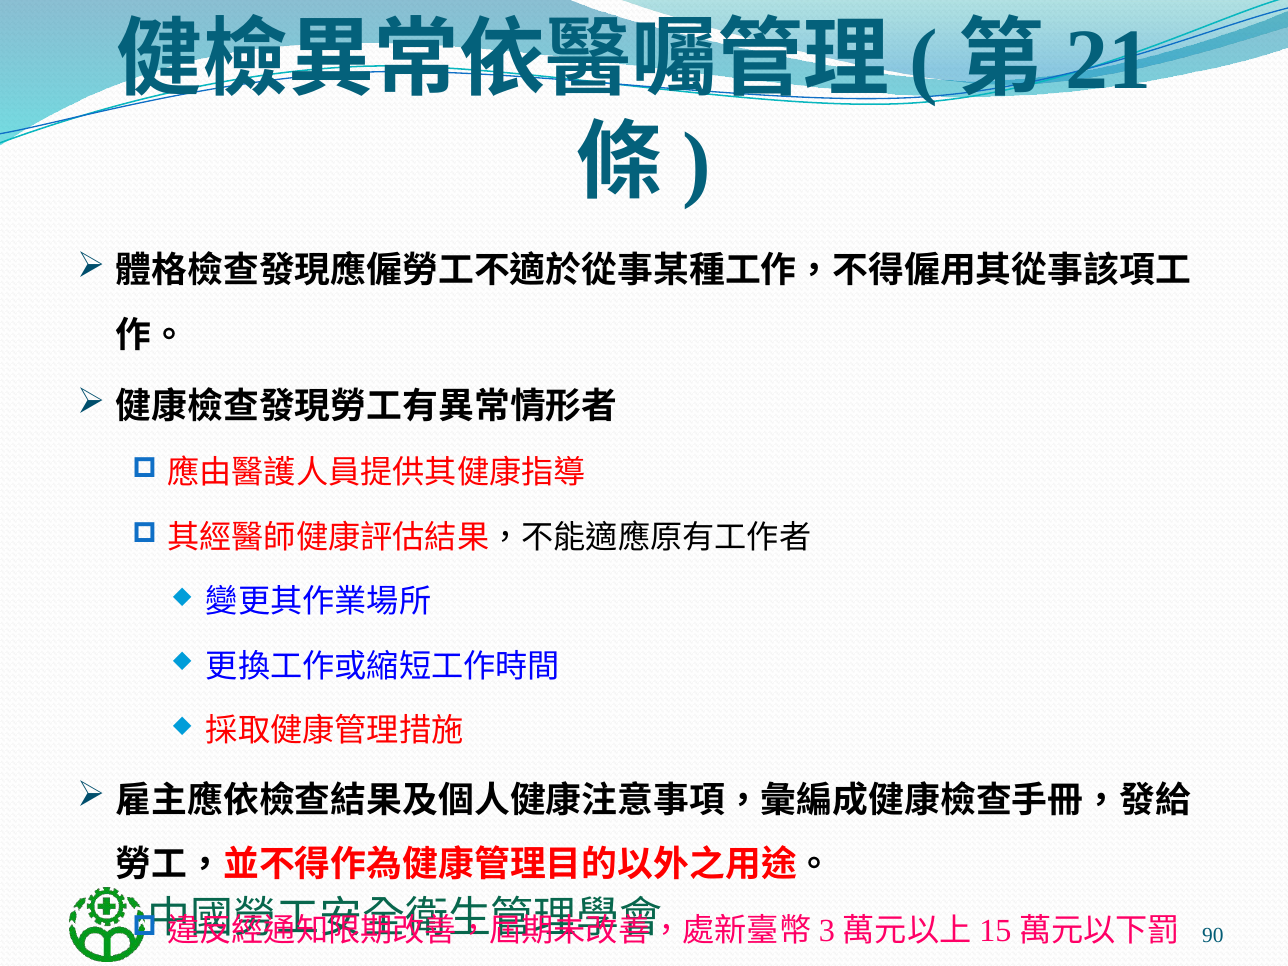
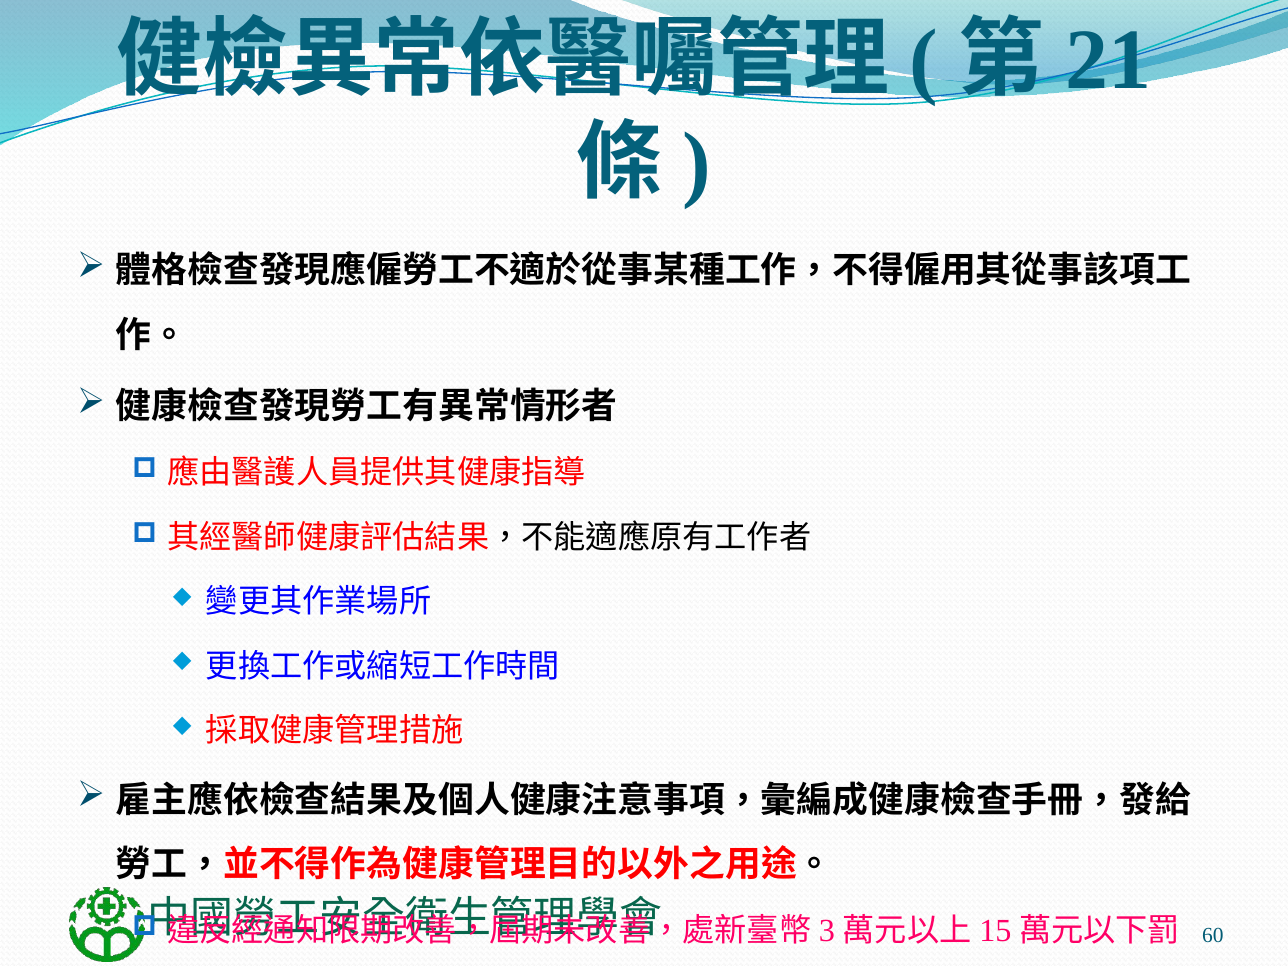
90: 90 -> 60 (1213, 935)
